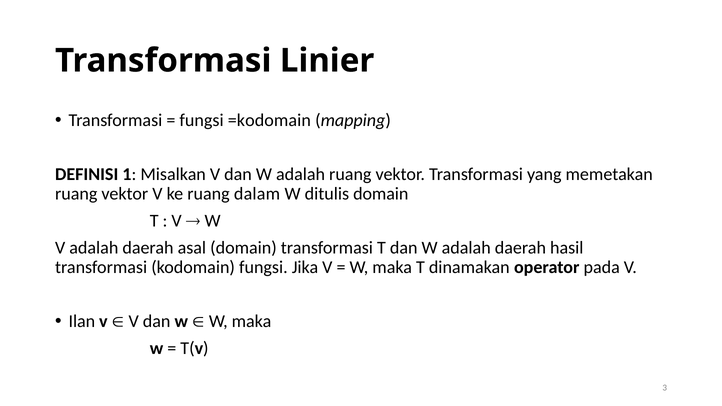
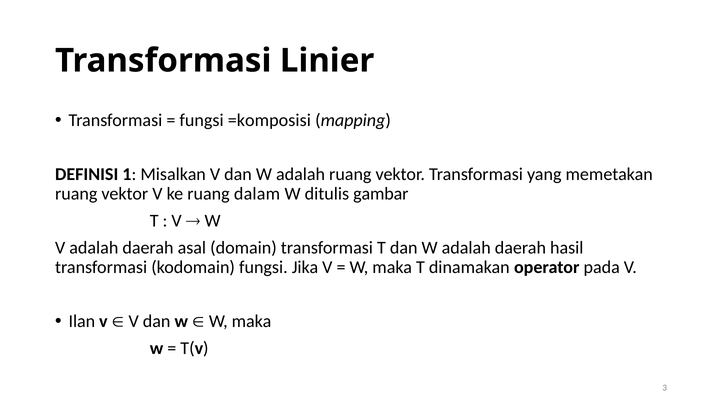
=kodomain: =kodomain -> =komposisi (269, 120)
ditulis domain: domain -> gambar (381, 194)
